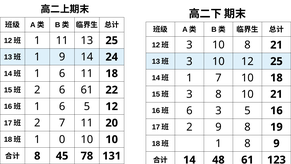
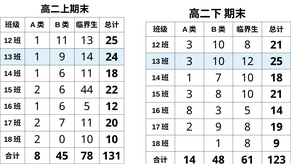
6 61: 61 -> 44 (87, 90)
6: 6 -> 8 (189, 110)
5 16: 16 -> 14 (276, 110)
1: 1 -> 2 (37, 139)
